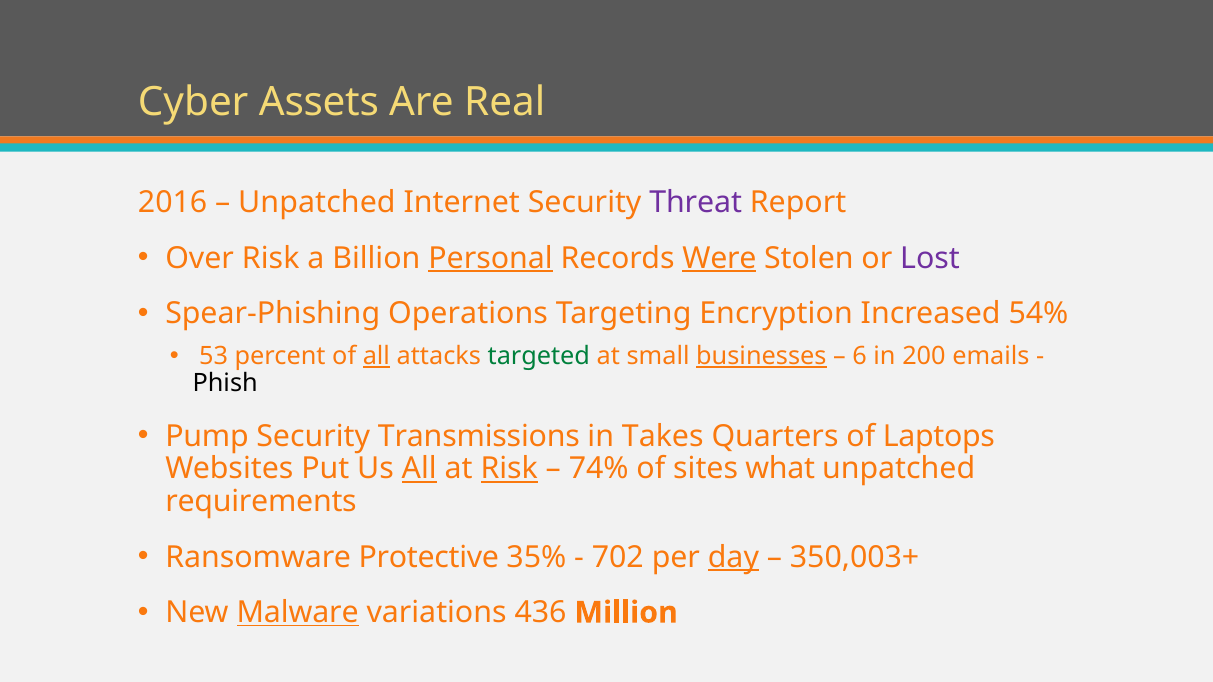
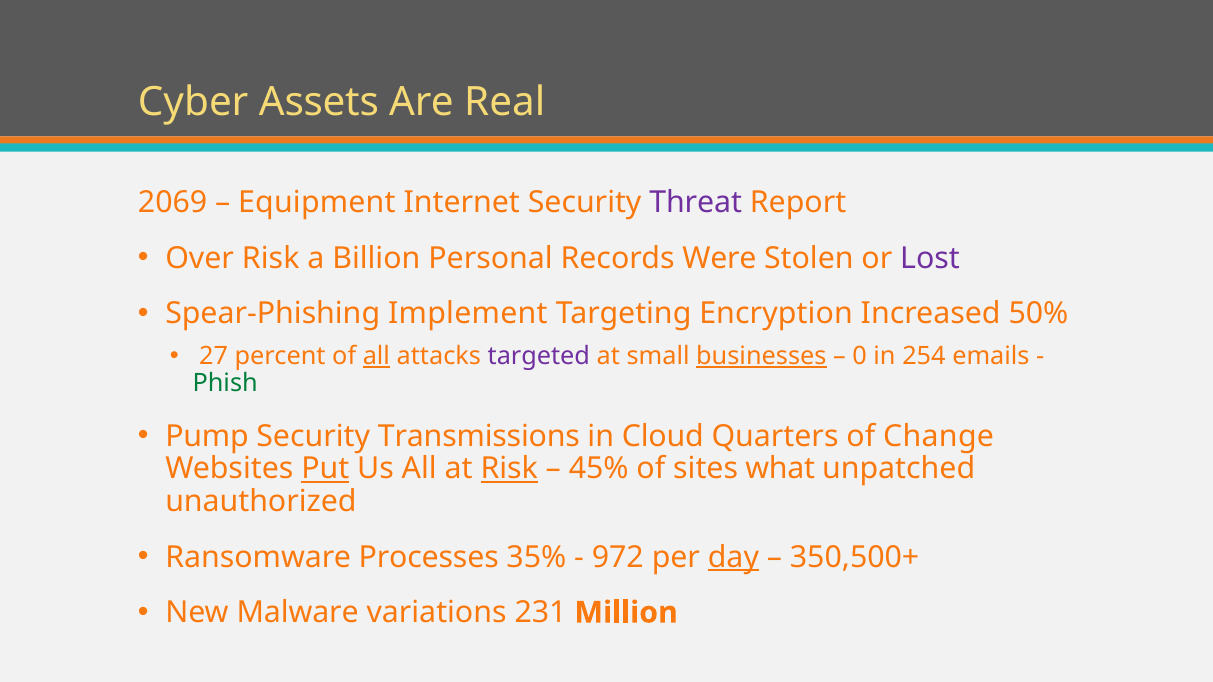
2016: 2016 -> 2069 (173, 203)
Unpatched: Unpatched -> Equipment (317, 203)
Personal underline: present -> none (491, 258)
Were underline: present -> none (719, 258)
Operations: Operations -> Implement (468, 314)
54%: 54% -> 50% (1038, 314)
53: 53 -> 27 (214, 356)
targeted colour: green -> purple (539, 356)
6: 6 -> 0 (860, 356)
200: 200 -> 254 (924, 356)
Phish colour: black -> green (225, 384)
Takes: Takes -> Cloud (663, 436)
Laptops: Laptops -> Change (939, 436)
Put underline: none -> present (325, 469)
All underline: present -> none (419, 469)
74%: 74% -> 45% (599, 469)
requirements: requirements -> unauthorized (261, 502)
Protective: Protective -> Processes (429, 557)
702: 702 -> 972 (618, 557)
350,003+: 350,003+ -> 350,500+ (855, 557)
Malware underline: present -> none (298, 613)
436: 436 -> 231 (541, 613)
